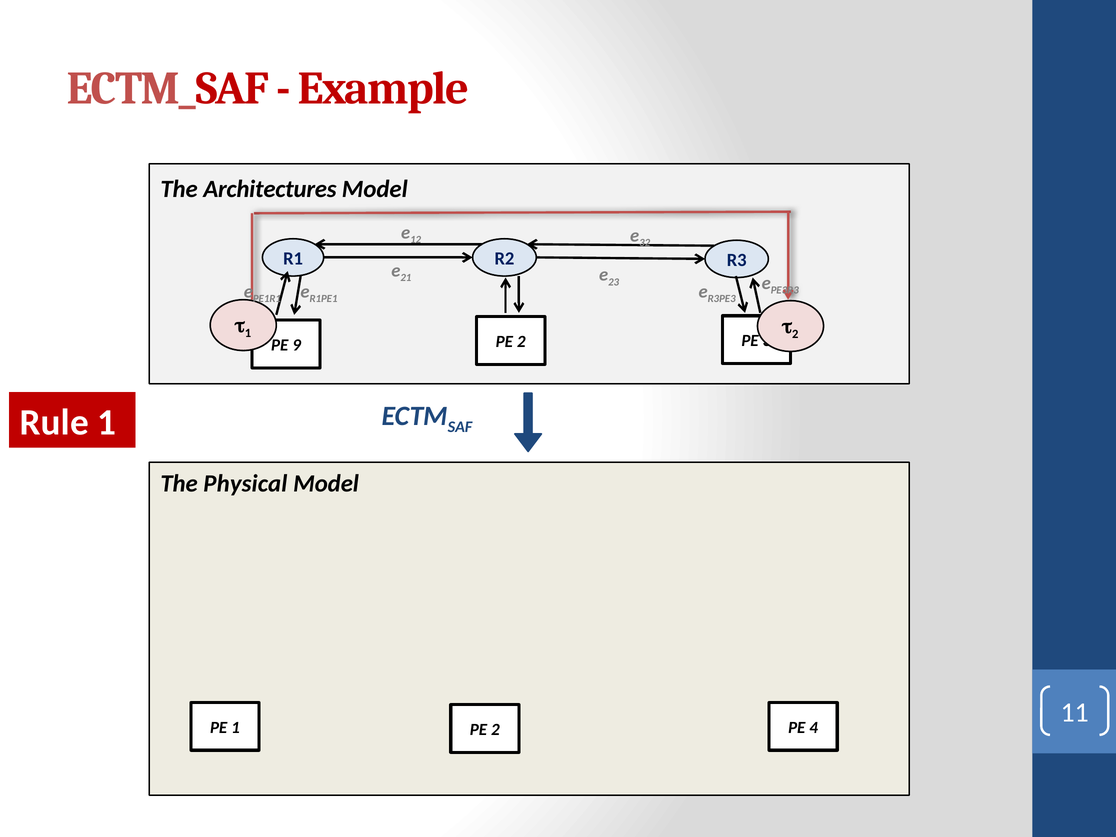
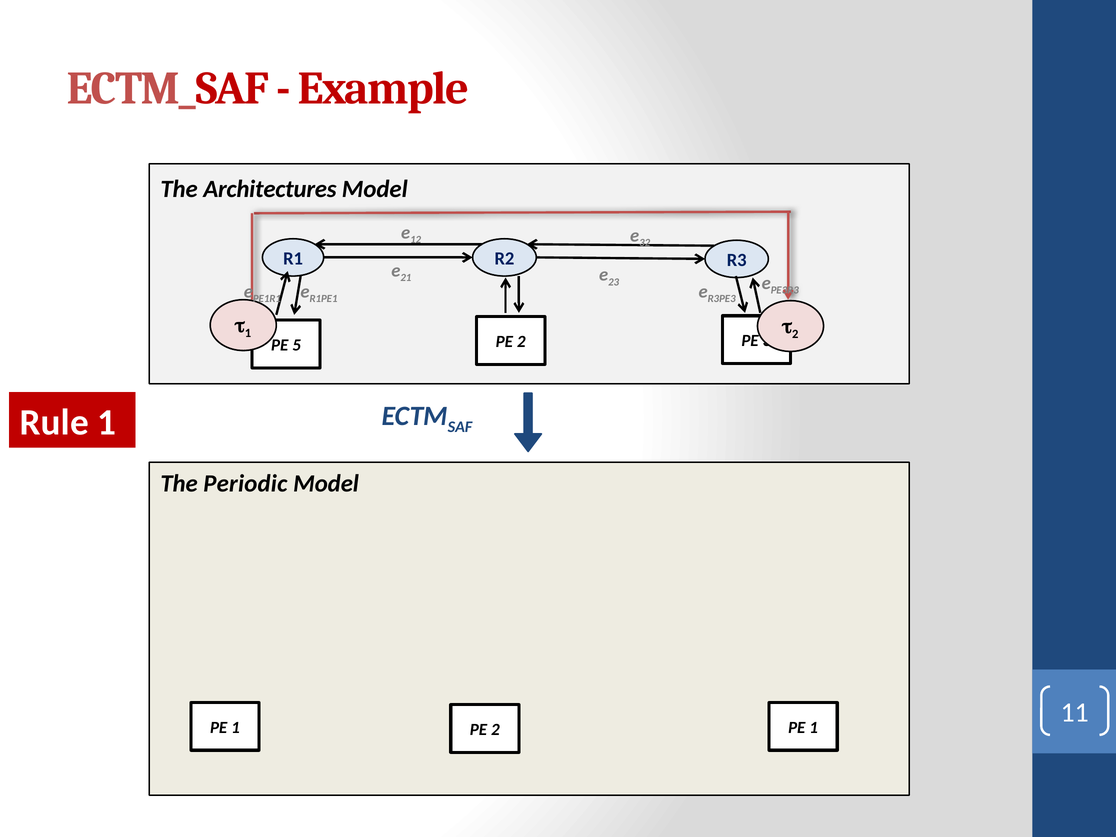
9: 9 -> 5 (297, 345)
Physical: Physical -> Periodic (245, 484)
2 PE 4: 4 -> 1 (814, 728)
